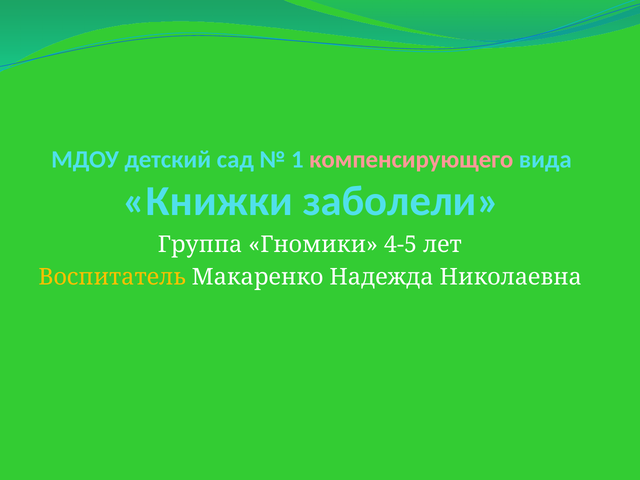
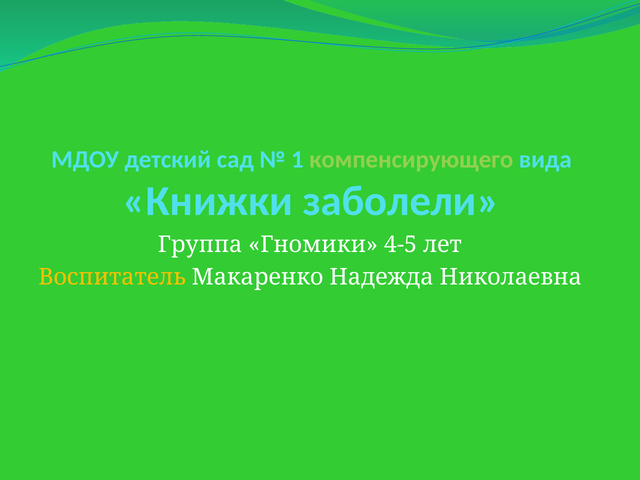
компенсирующего colour: pink -> light green (411, 160)
